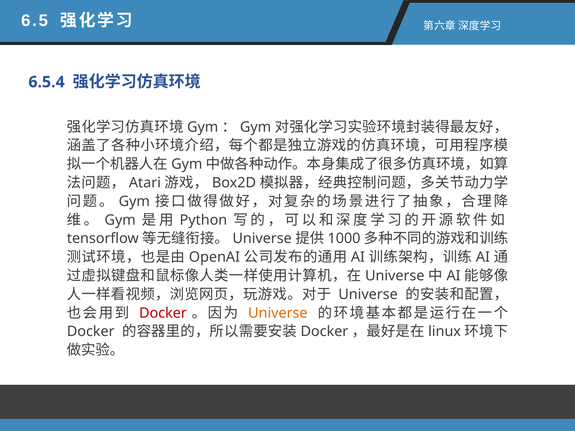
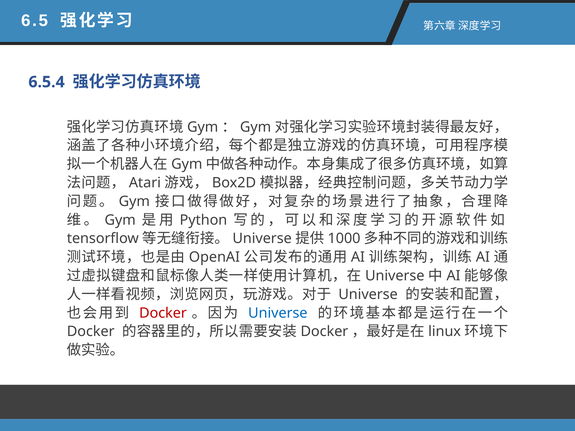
Universe colour: orange -> blue (278, 313)
